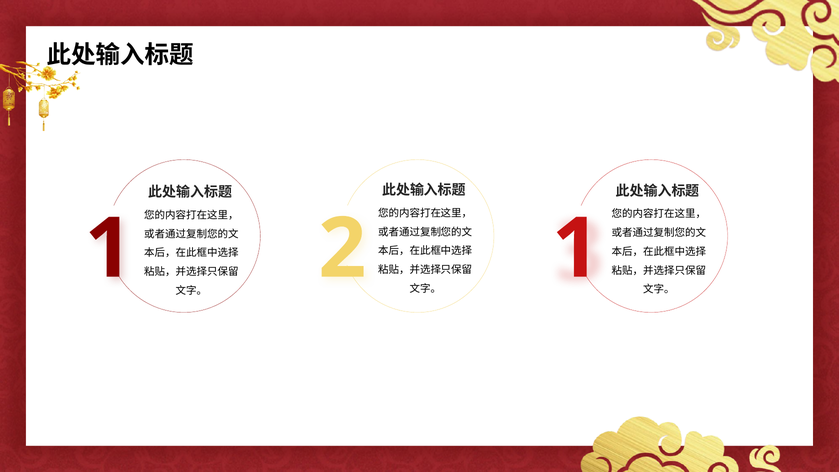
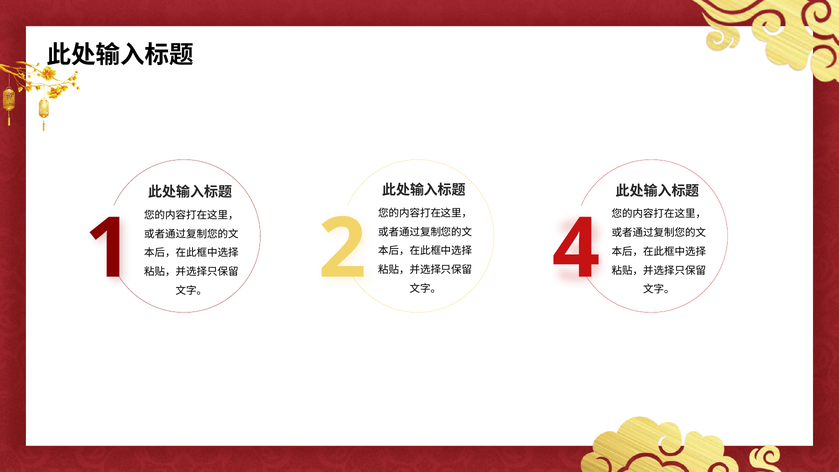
2 1: 1 -> 4 (576, 249)
